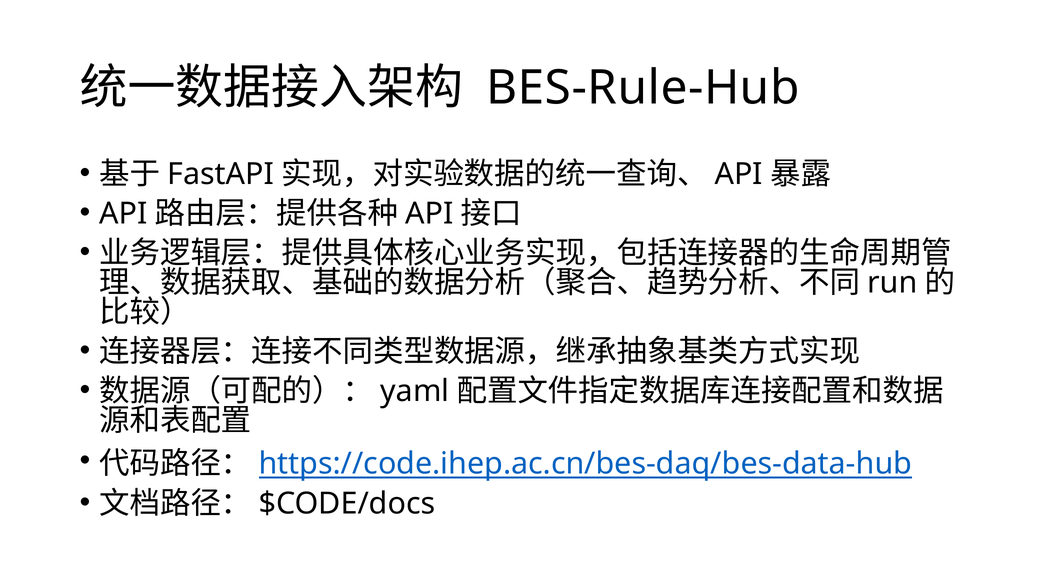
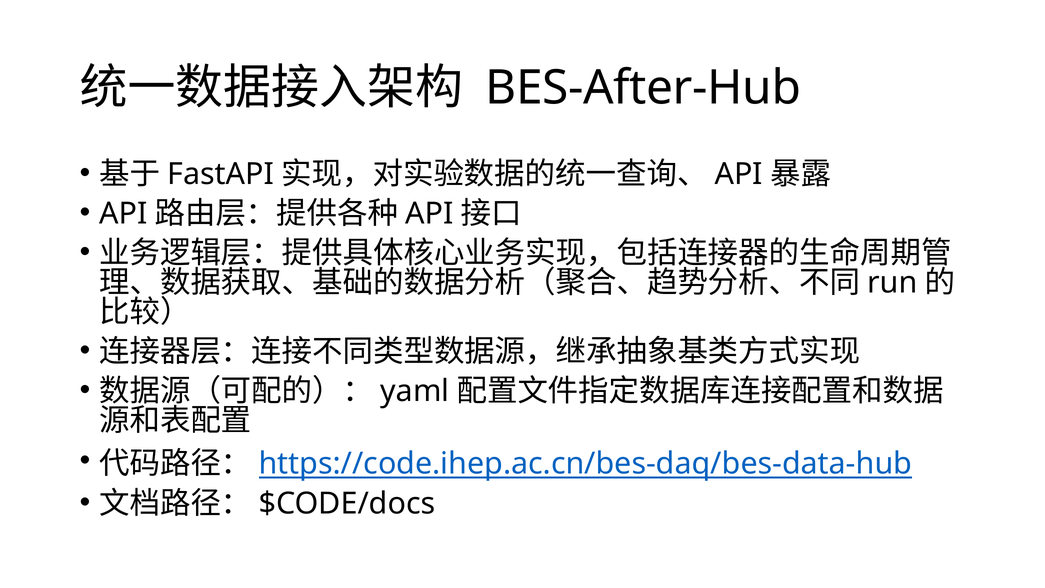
BES-Rule-Hub: BES-Rule-Hub -> BES-After-Hub (643, 88)
